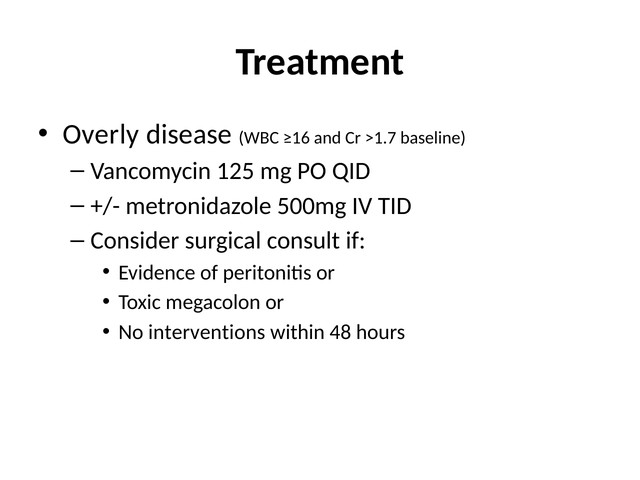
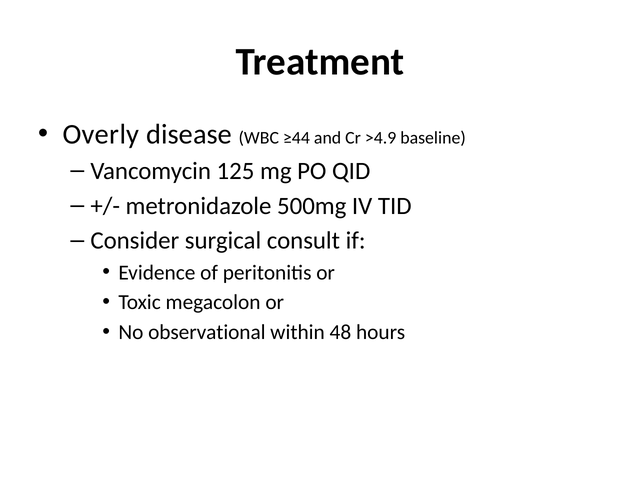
≥16: ≥16 -> ≥44 (296, 138)
>1.7: >1.7 -> >4.9 (381, 138)
interventions: interventions -> observational (207, 332)
